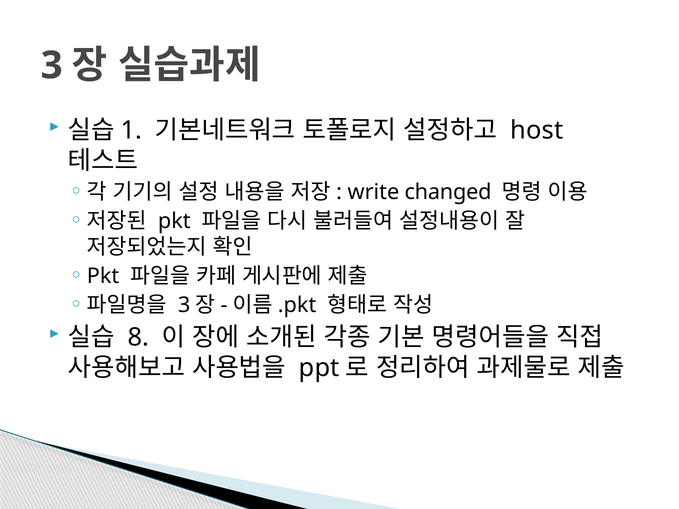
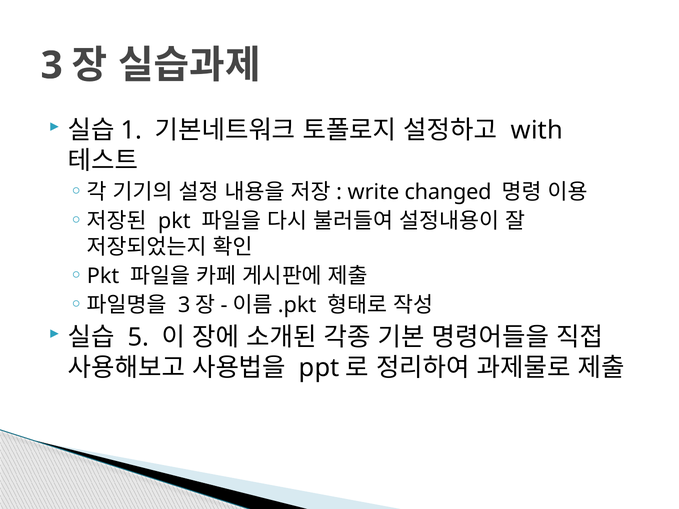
host: host -> with (537, 130)
8: 8 -> 5 (139, 338)
